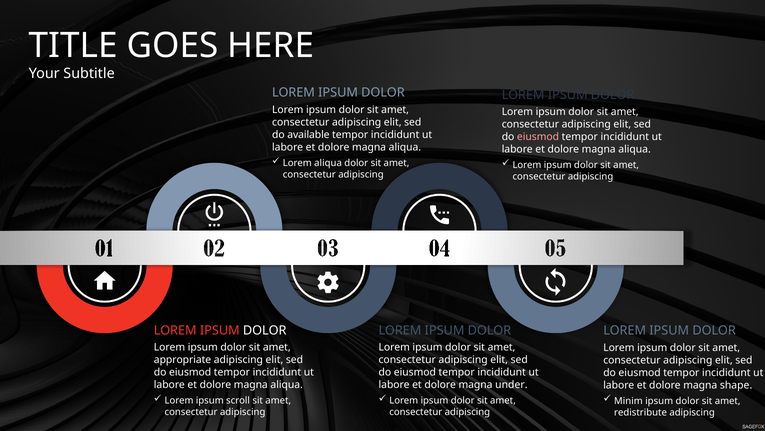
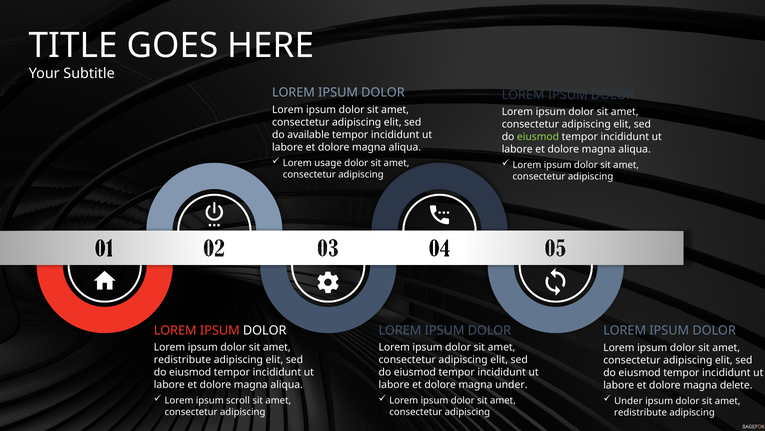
eiusmod colour: pink -> light green (538, 137)
Lorem aliqua: aliqua -> usage (328, 163)
appropriate: appropriate -> redistribute (183, 359)
shape: shape -> delete (736, 385)
Minim: Minim -> Under (628, 400)
